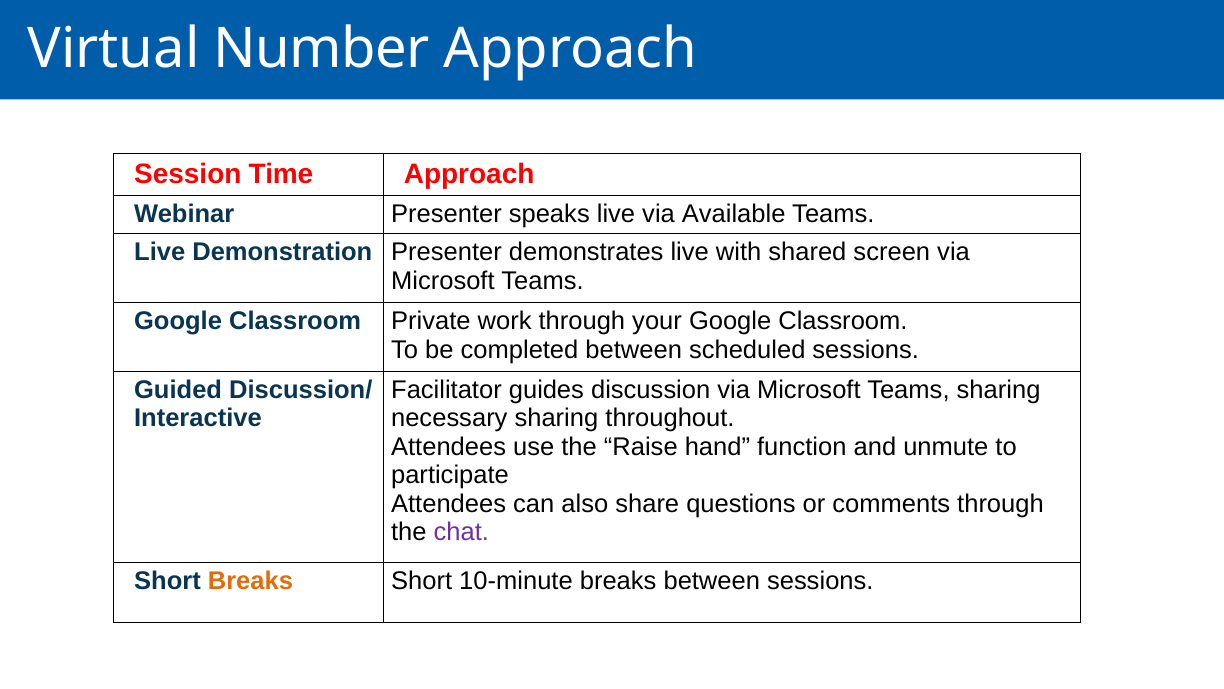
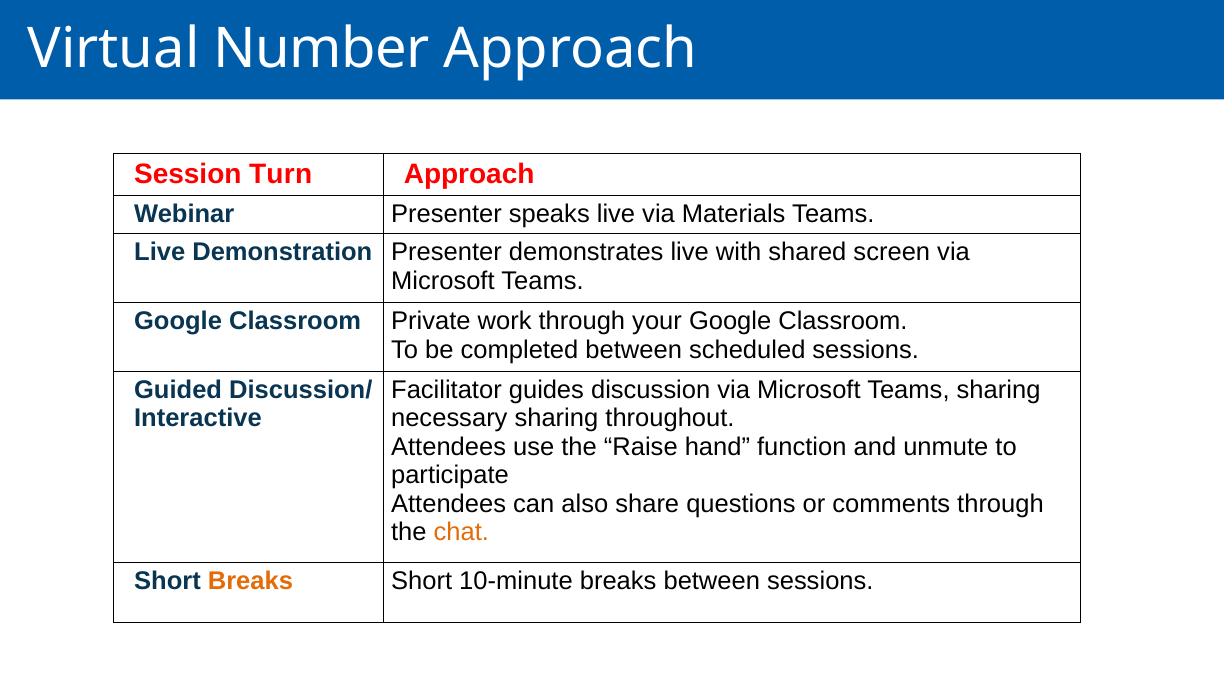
Time: Time -> Turn (281, 174)
Available: Available -> Materials (734, 214)
chat colour: purple -> orange (461, 532)
